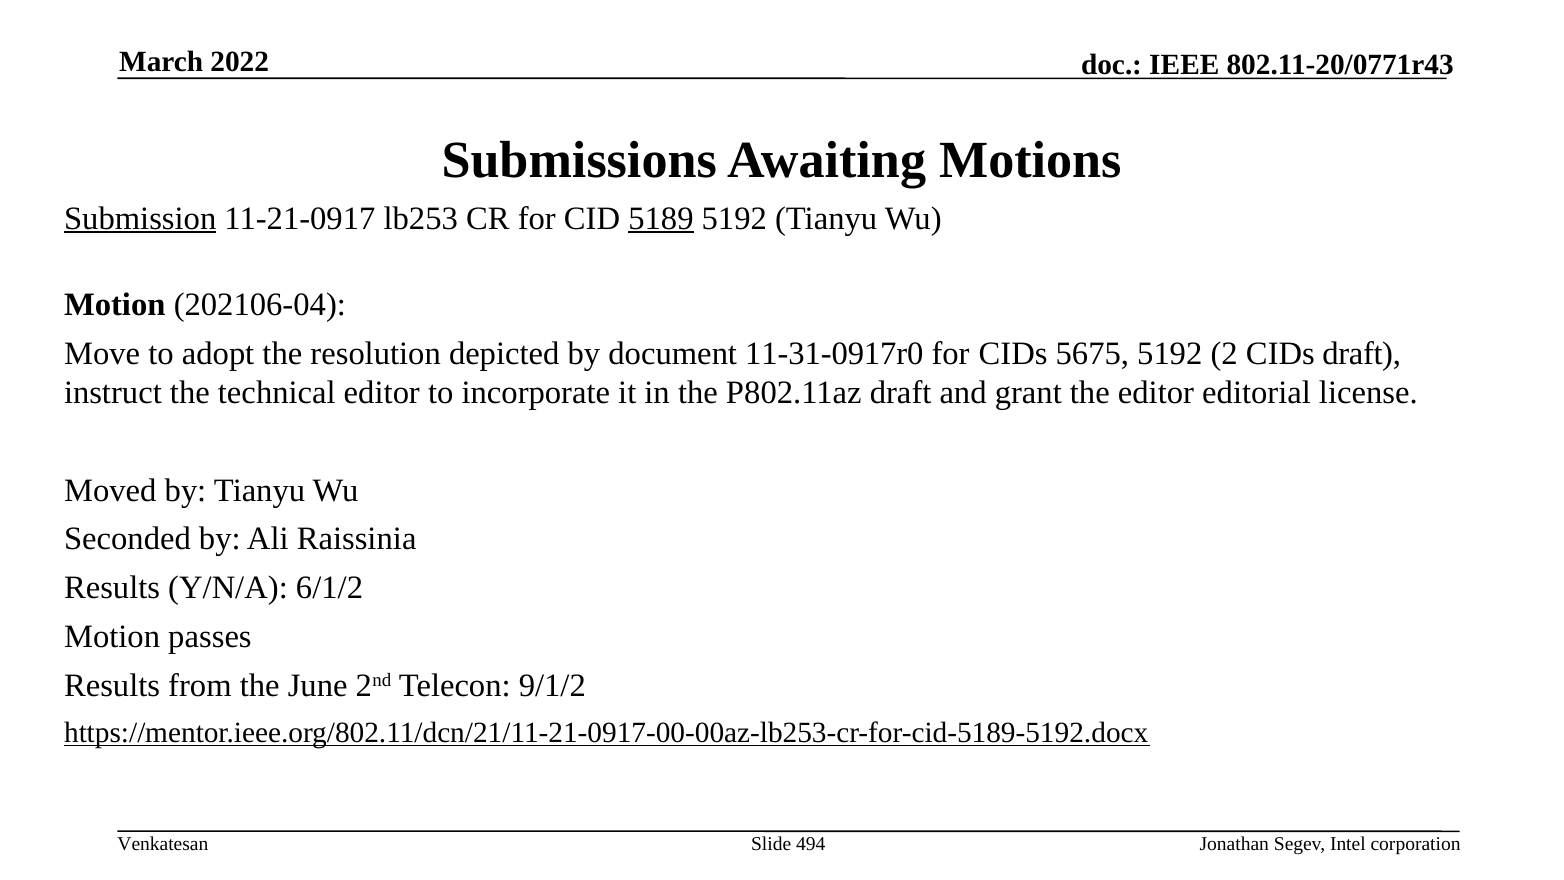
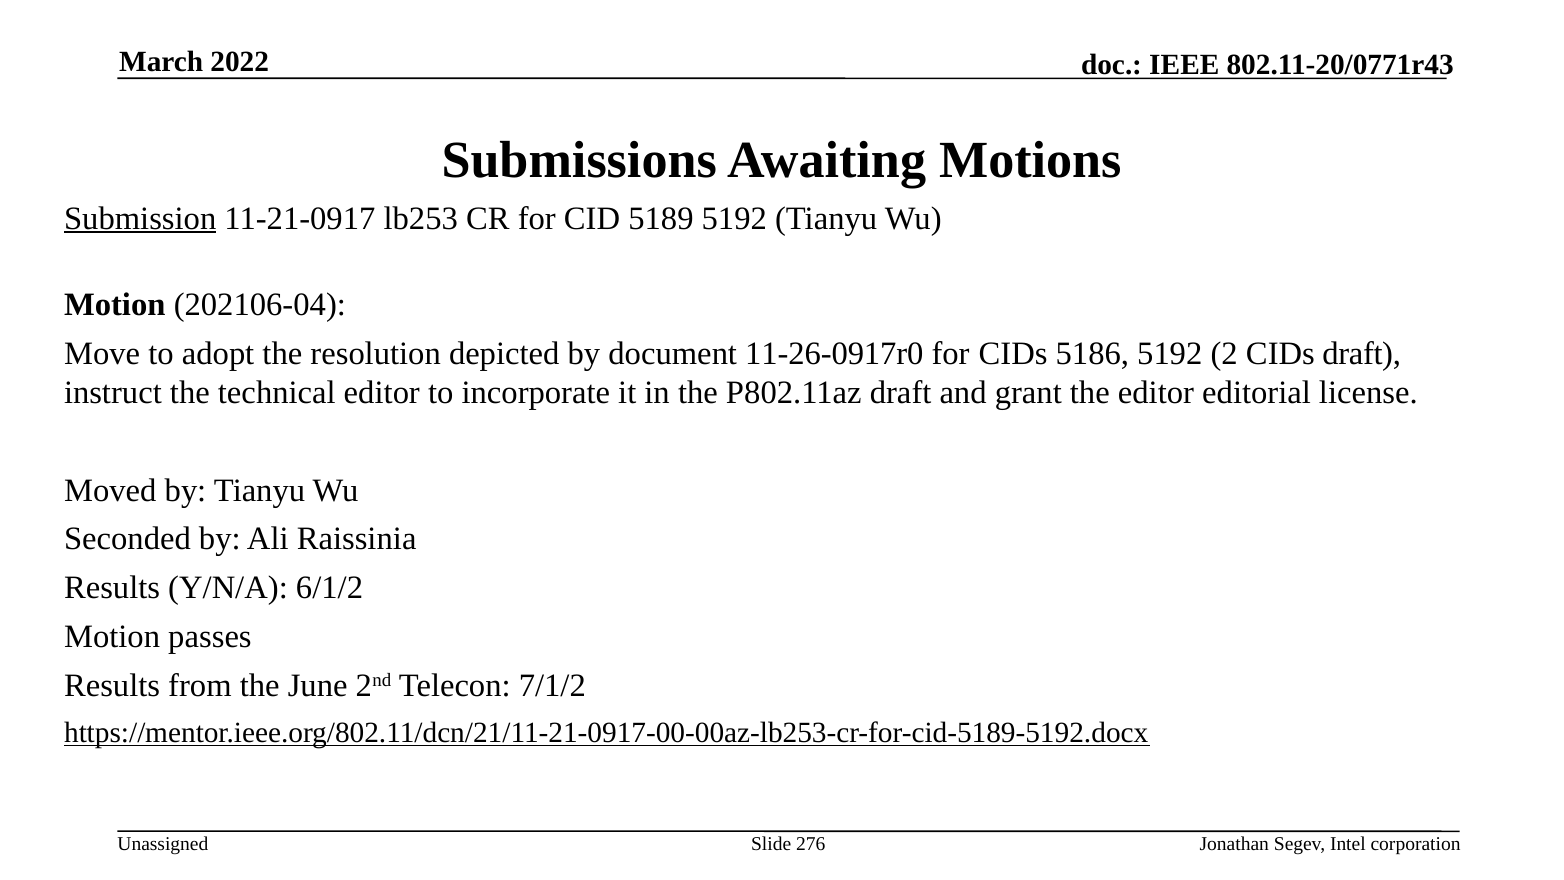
5189 underline: present -> none (661, 218)
11-31-0917r0: 11-31-0917r0 -> 11-26-0917r0 (834, 353)
5675: 5675 -> 5186 (1092, 353)
9/1/2: 9/1/2 -> 7/1/2 (552, 686)
Venkatesan: Venkatesan -> Unassigned (163, 844)
494: 494 -> 276 (811, 844)
